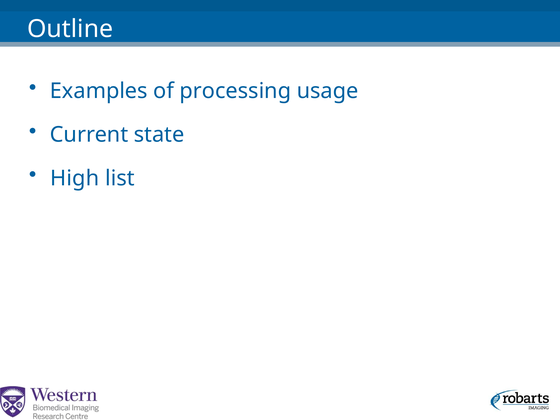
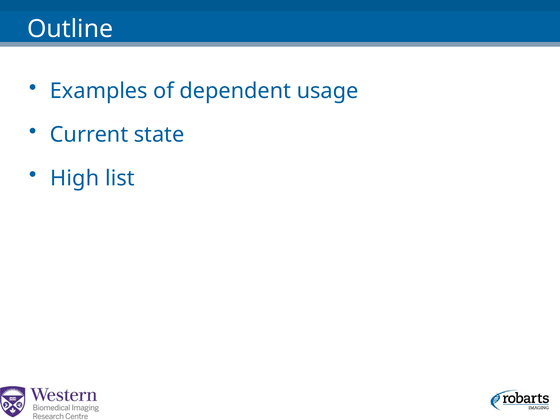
processing: processing -> dependent (235, 91)
